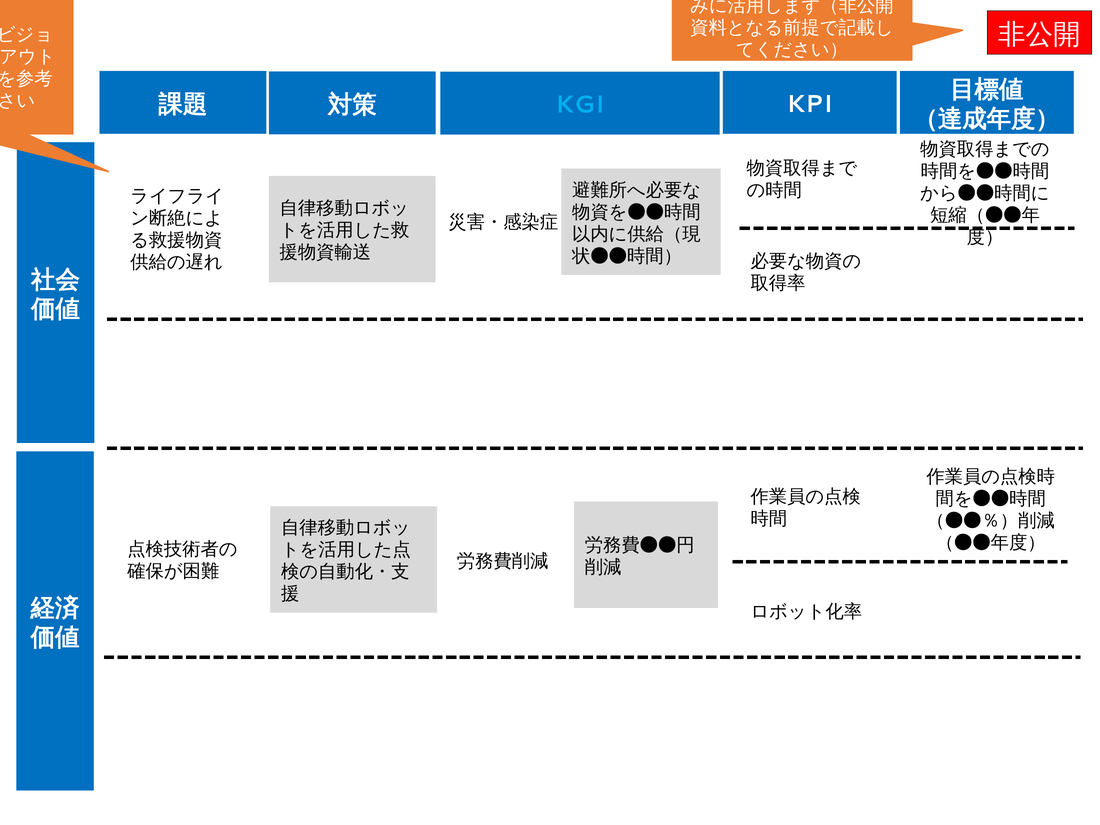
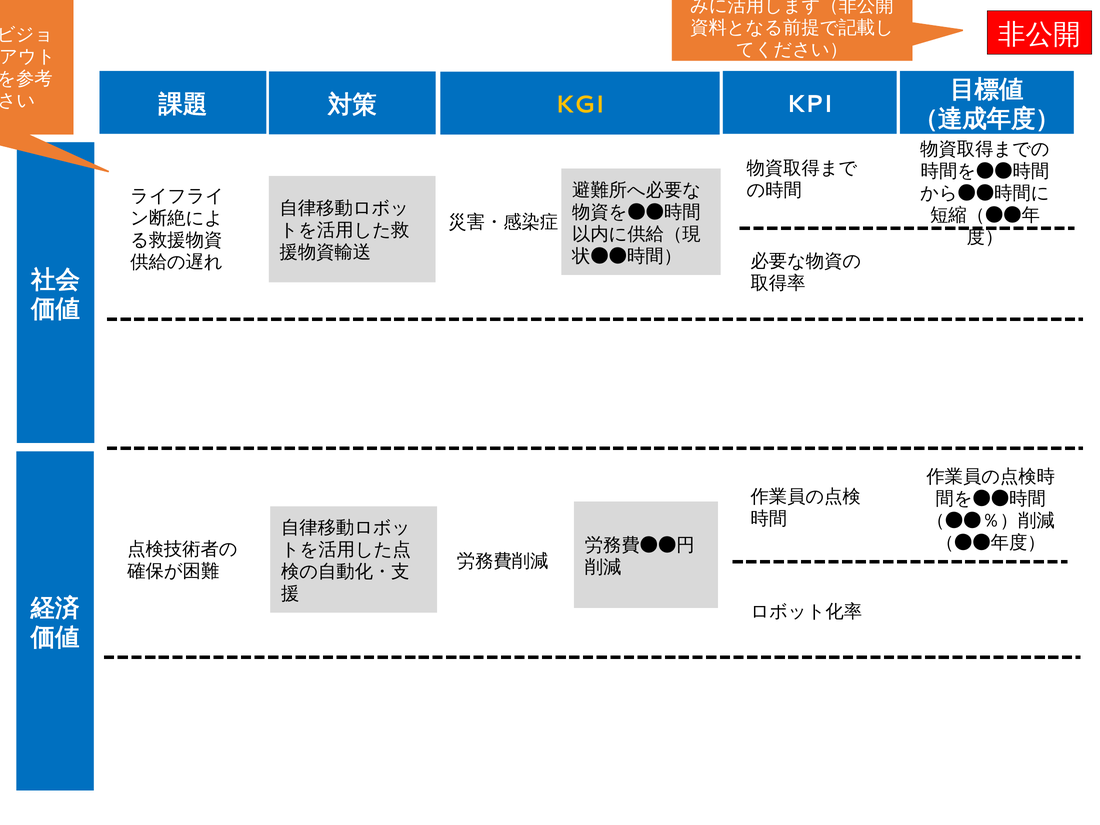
KGI colour: light blue -> yellow (580, 105)
